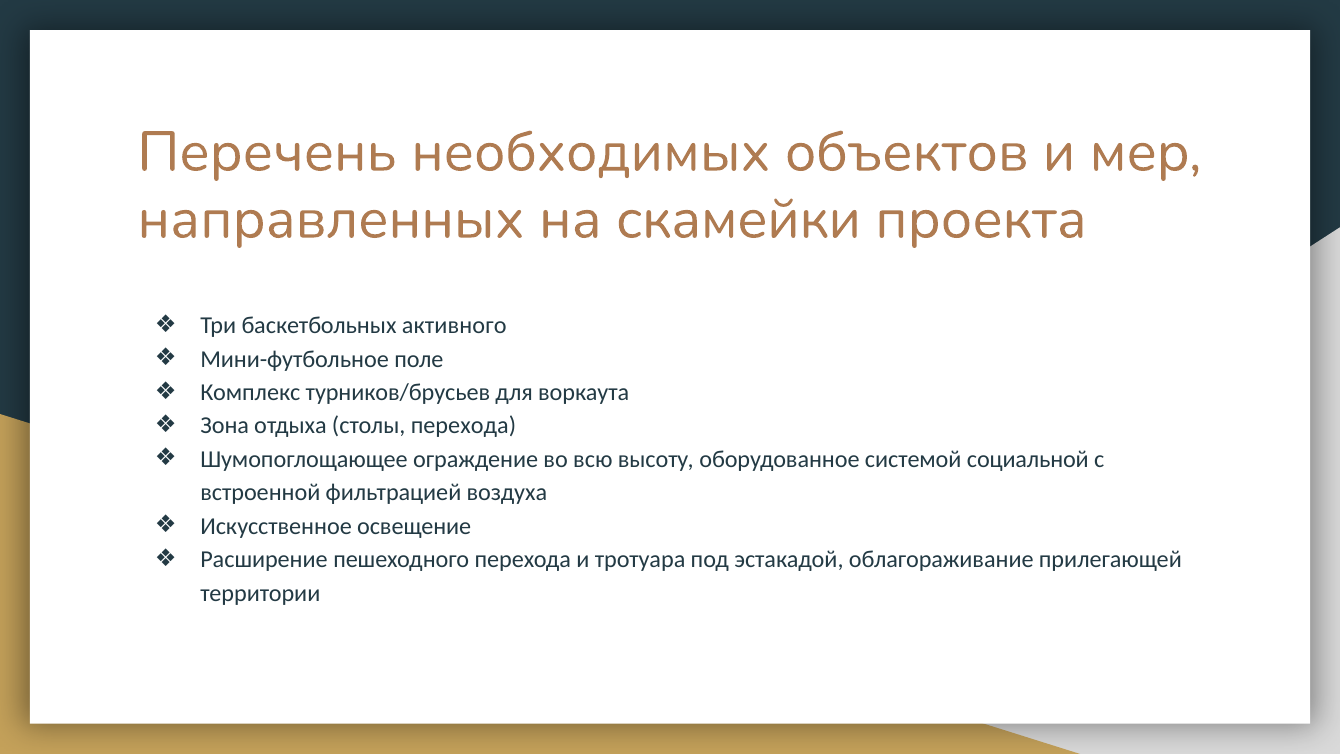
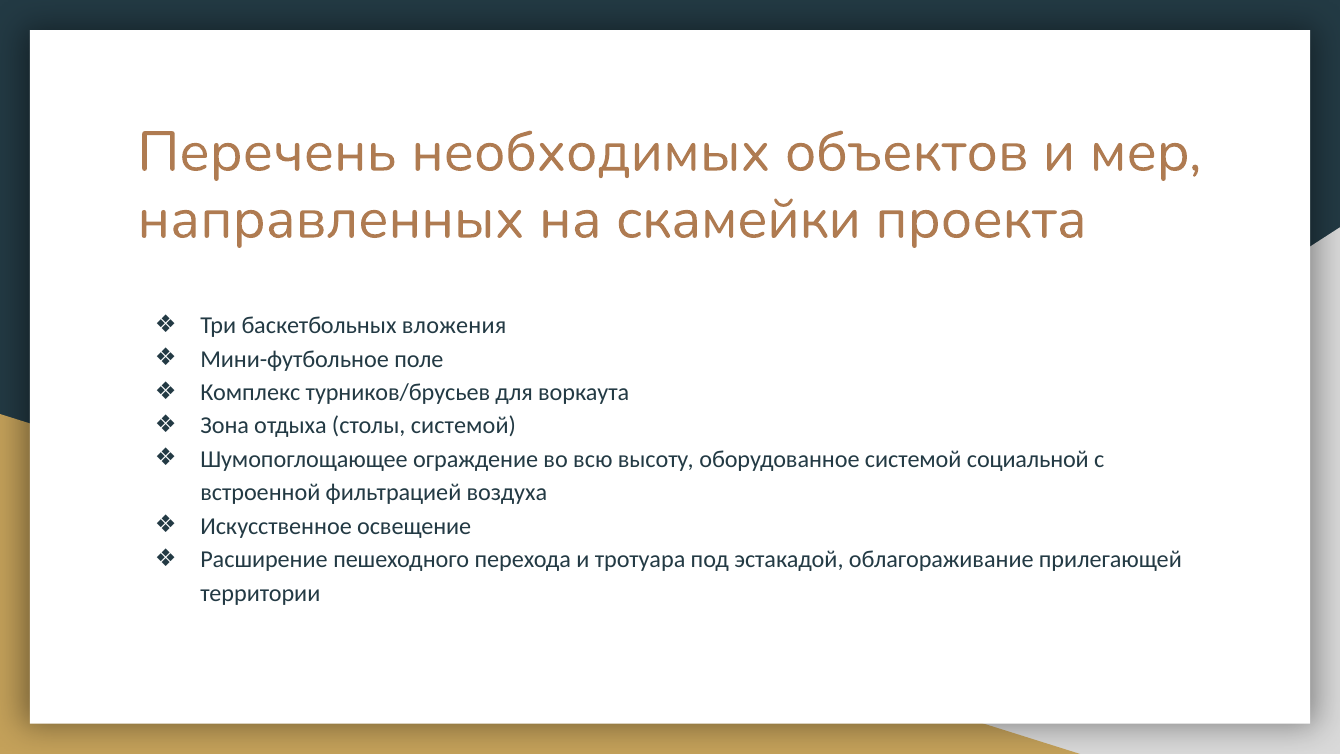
активного: активного -> вложения (454, 326)
столы перехода: перехода -> системой (463, 426)
